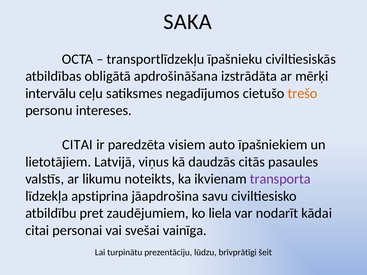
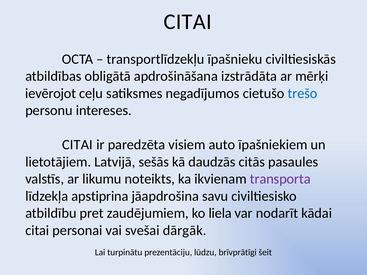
SAKA: SAKA -> CITAI (188, 22)
intervālu: intervālu -> ievērojot (51, 93)
trešo colour: orange -> blue (302, 93)
viņus: viņus -> sešās (154, 162)
vainīga: vainīga -> dārgāk (185, 231)
